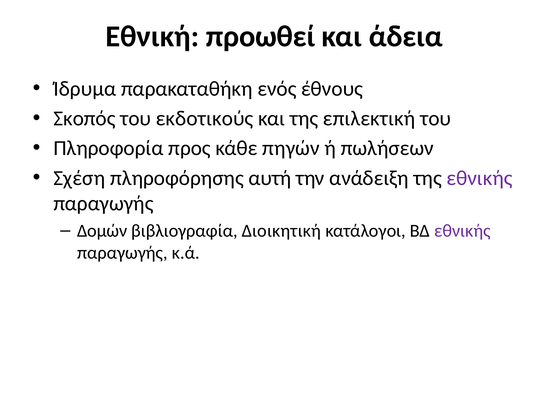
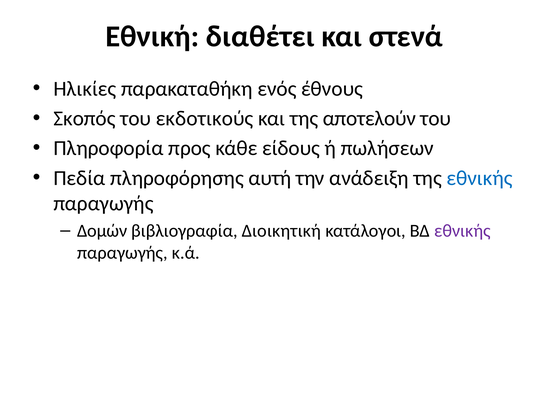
προωθεί: προωθεί -> διαθέτει (260, 36)
άδεια: άδεια -> στενά (406, 36)
Ίδρυμα: Ίδρυμα -> Ηλικίες (85, 89)
επιλεκτική: επιλεκτική -> αποτελούν (369, 118)
πηγών: πηγών -> είδους (291, 148)
Σχέση: Σχέση -> Πεδία (79, 178)
εθνικής colour: purple -> blue (480, 178)
